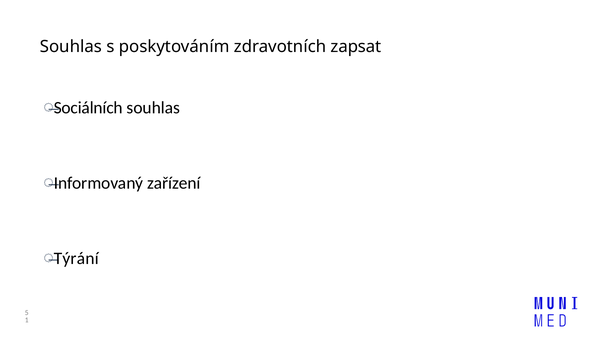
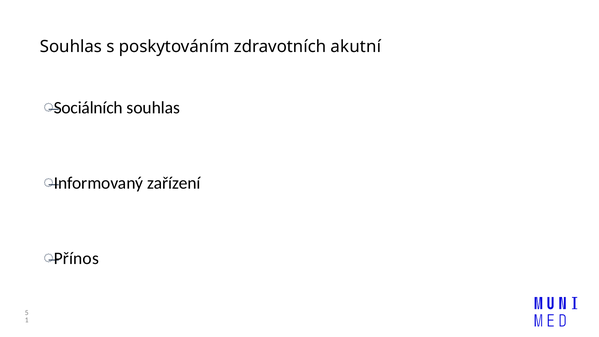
zapsat: zapsat -> akutní (356, 47)
Týrání: Týrání -> Přínos (76, 258)
